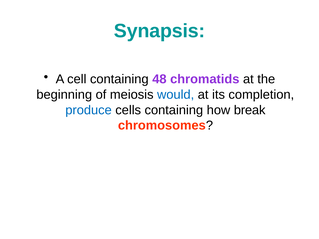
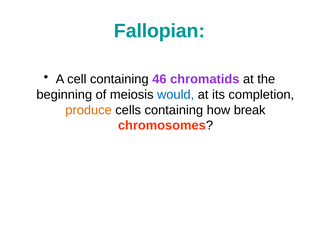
Synapsis: Synapsis -> Fallopian (159, 31)
48: 48 -> 46 (159, 79)
produce colour: blue -> orange (89, 110)
